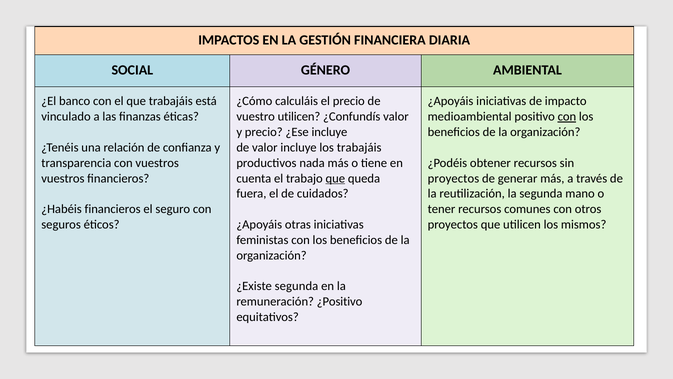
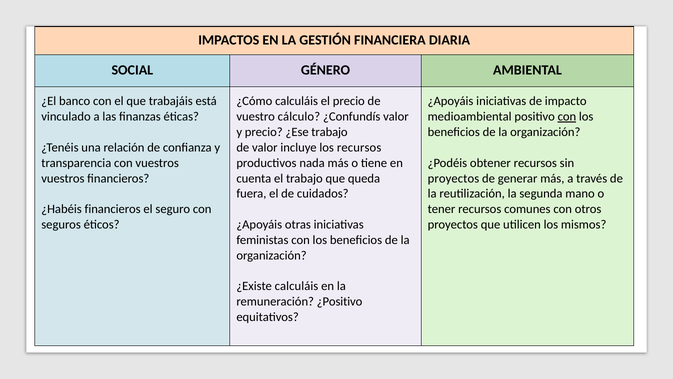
vuestro utilicen: utilicen -> cálculo (299, 117)
¿Ese incluye: incluye -> trabajo (329, 132)
los trabajáis: trabajáis -> recursos (359, 147)
que underline: present -> none (335, 178)
¿Existe segunda: segunda -> calculáis (297, 286)
